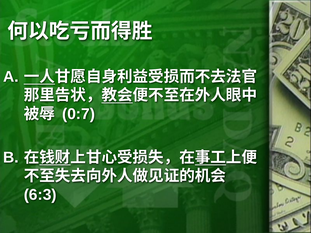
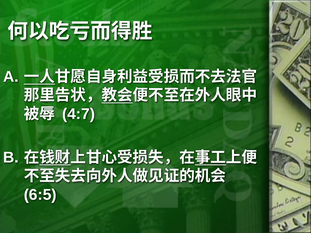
0:7: 0:7 -> 4:7 (79, 114)
6:3: 6:3 -> 6:5 (40, 195)
